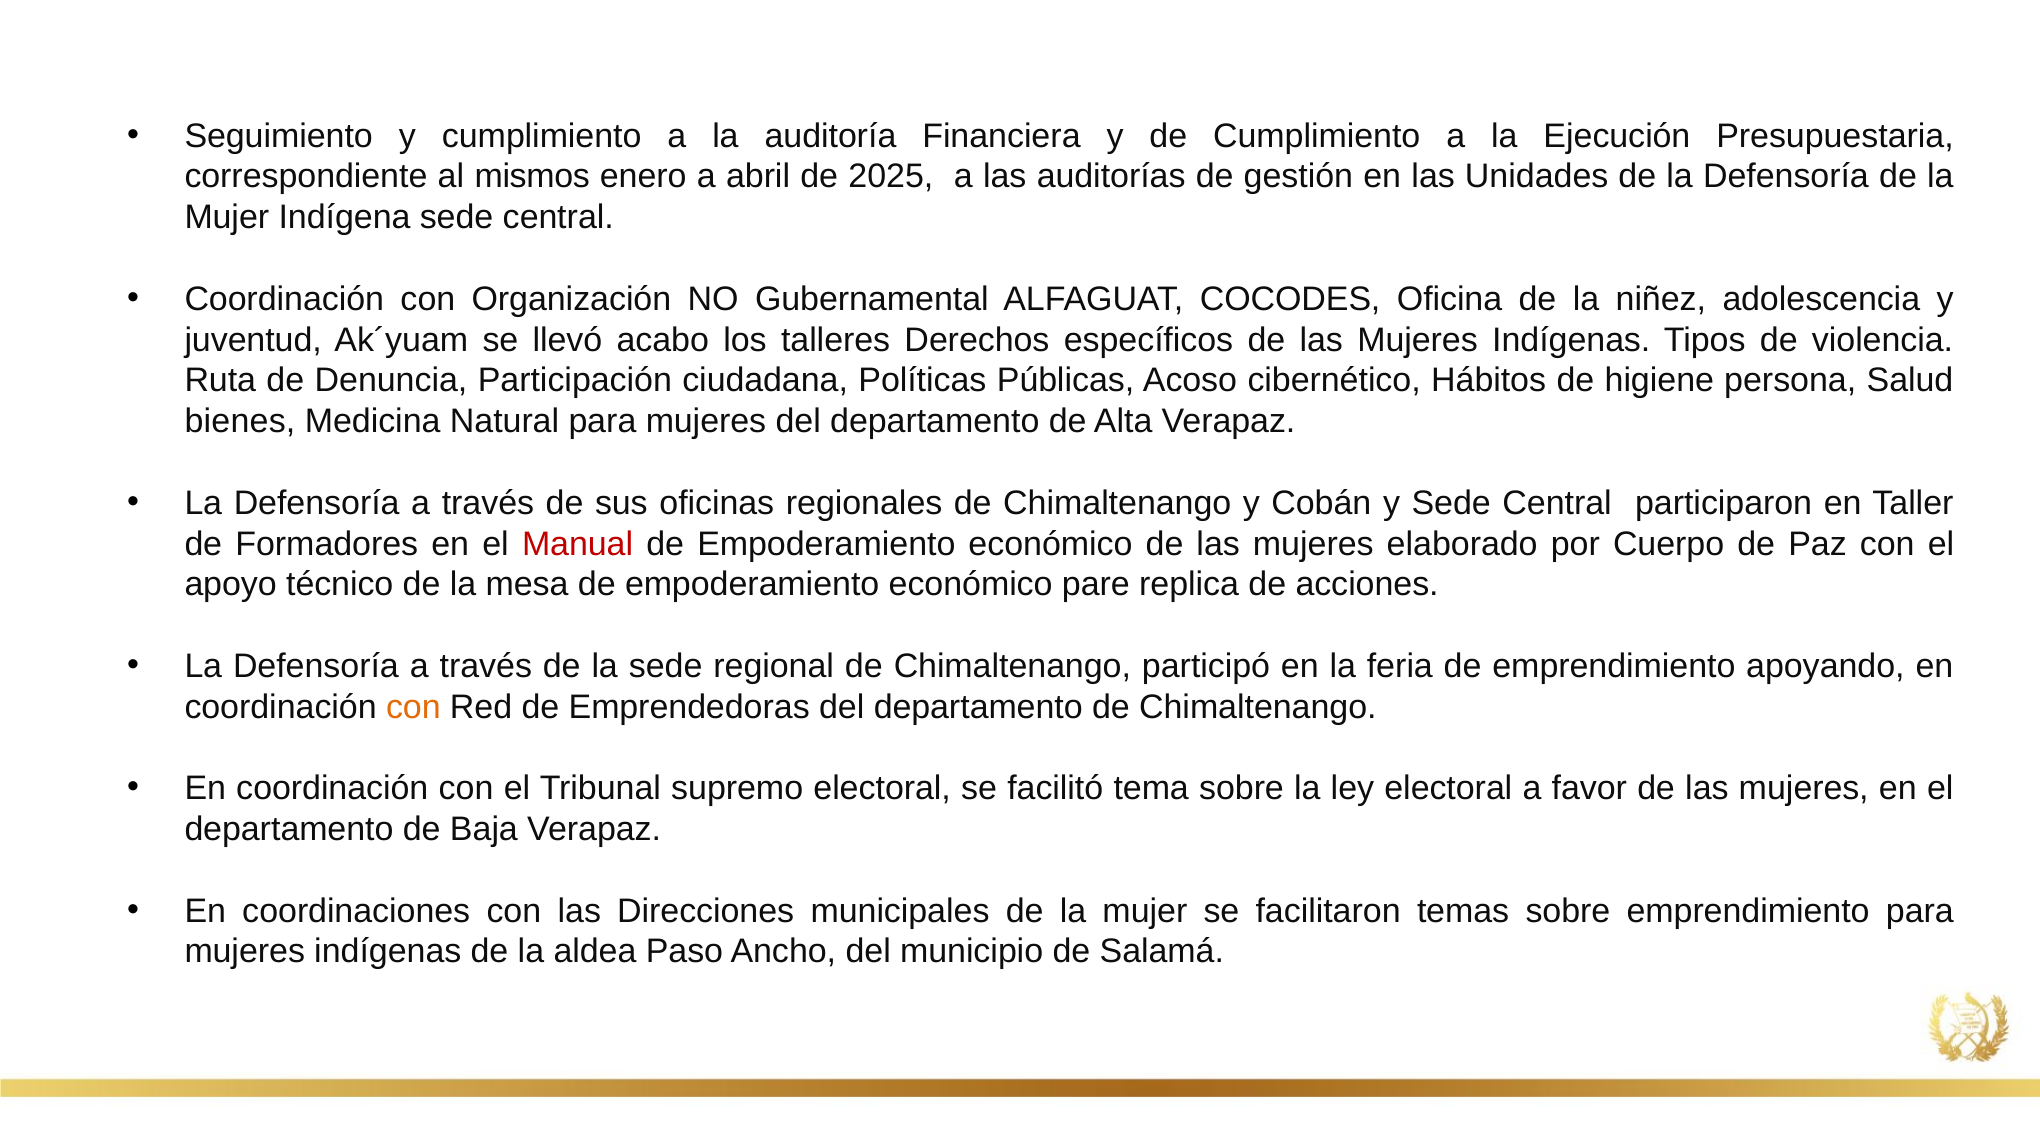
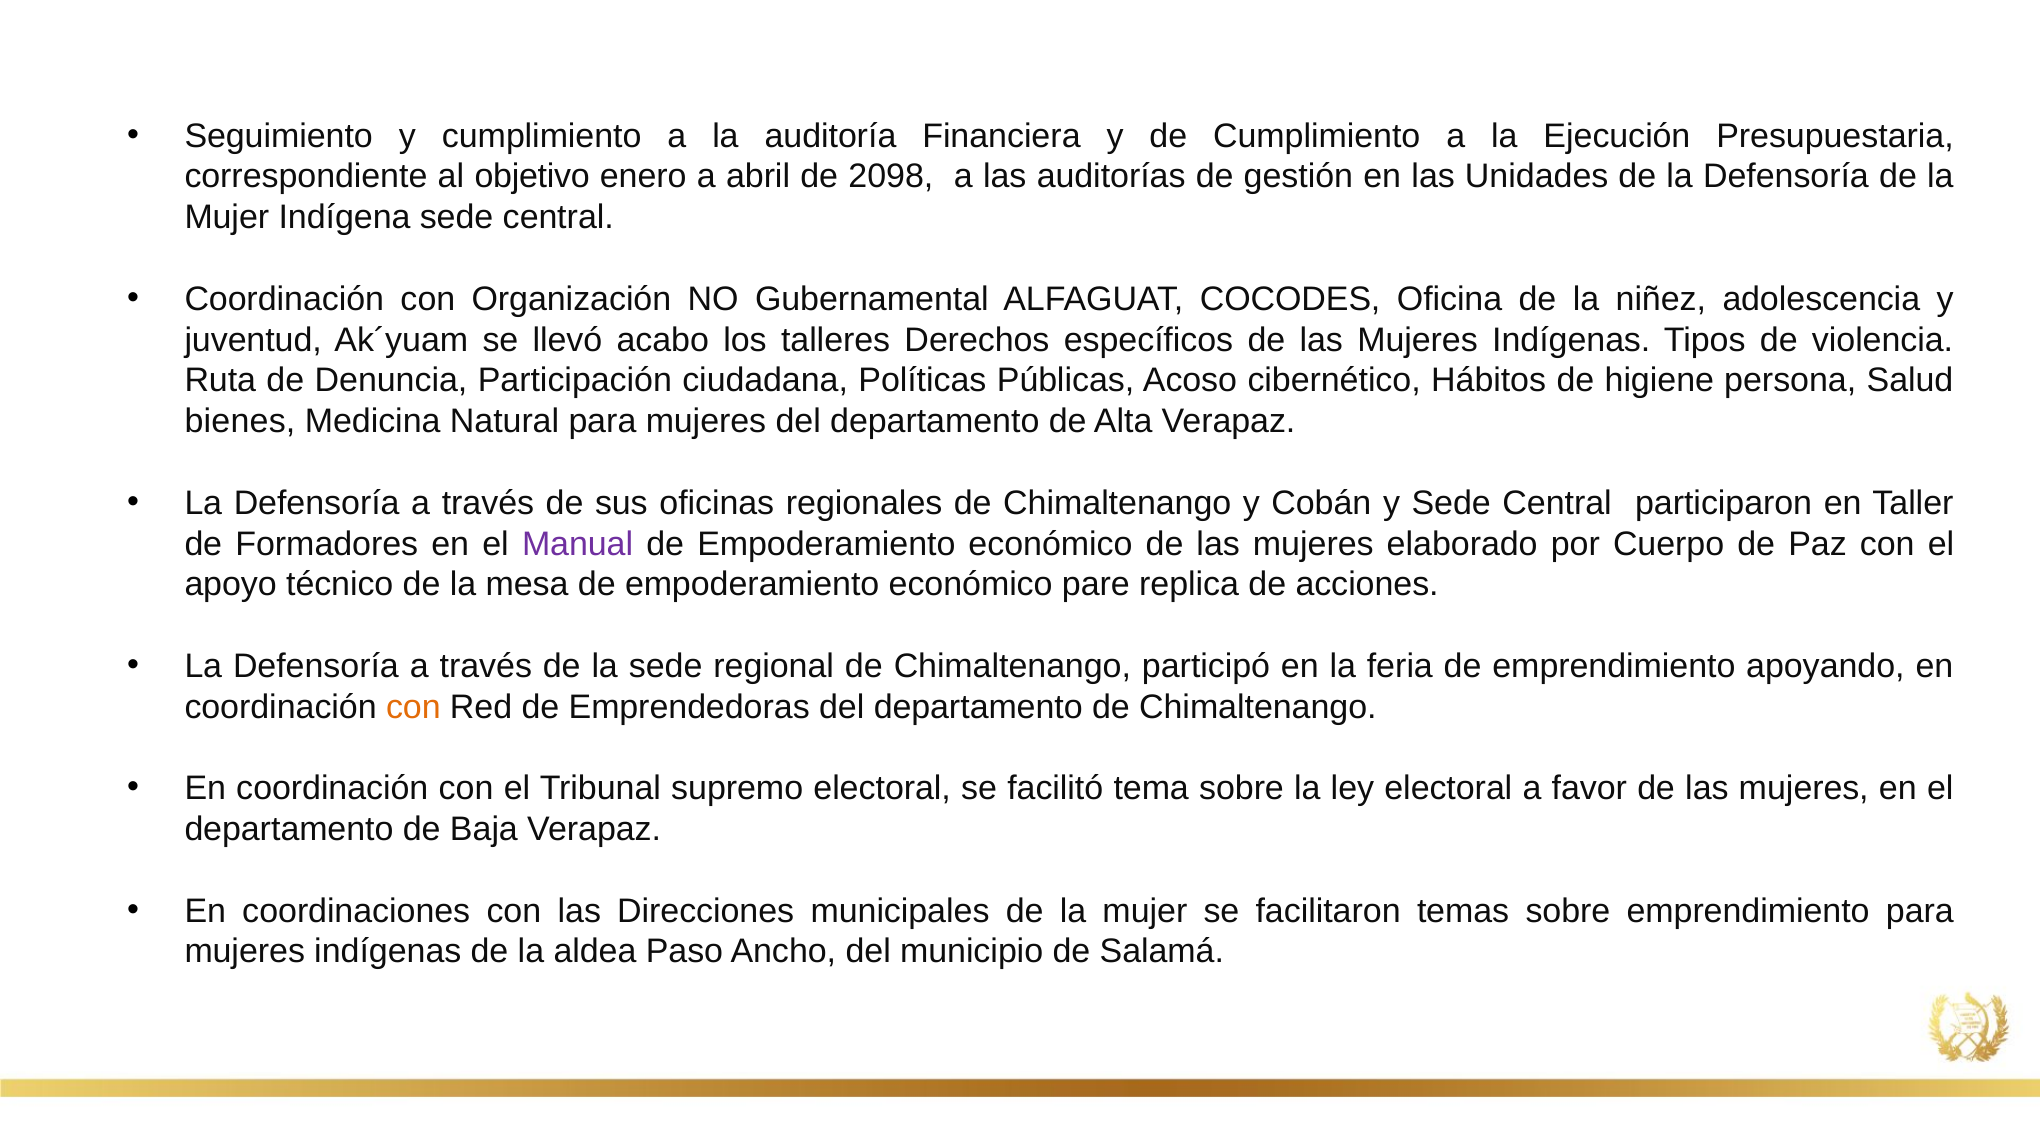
mismos: mismos -> objetivo (532, 177)
2025: 2025 -> 2098 (891, 177)
Manual colour: red -> purple (578, 544)
